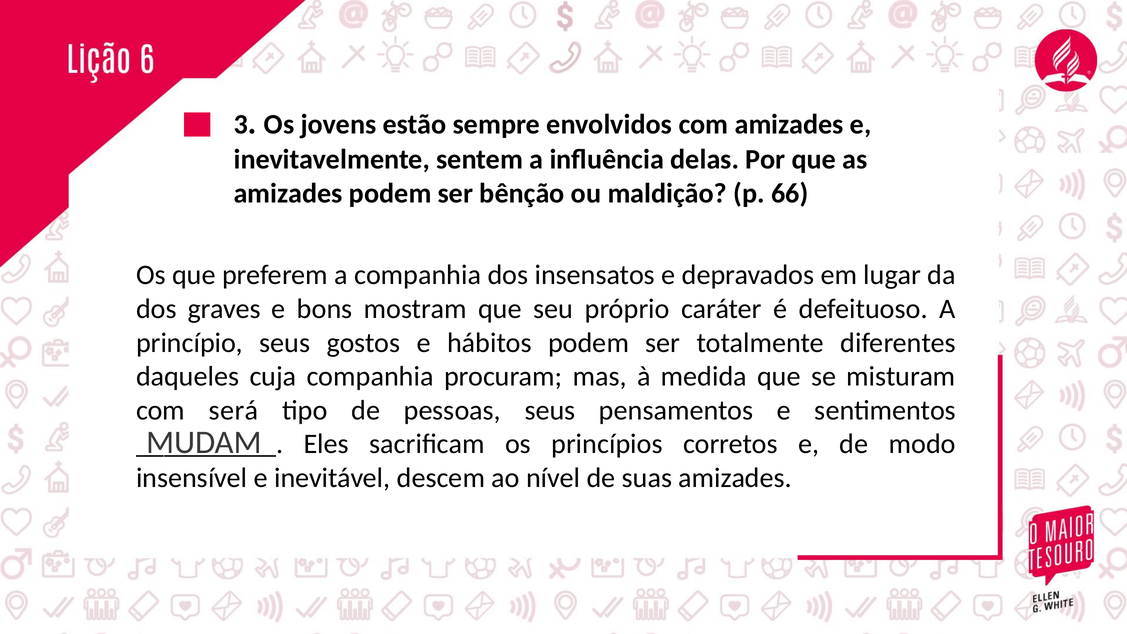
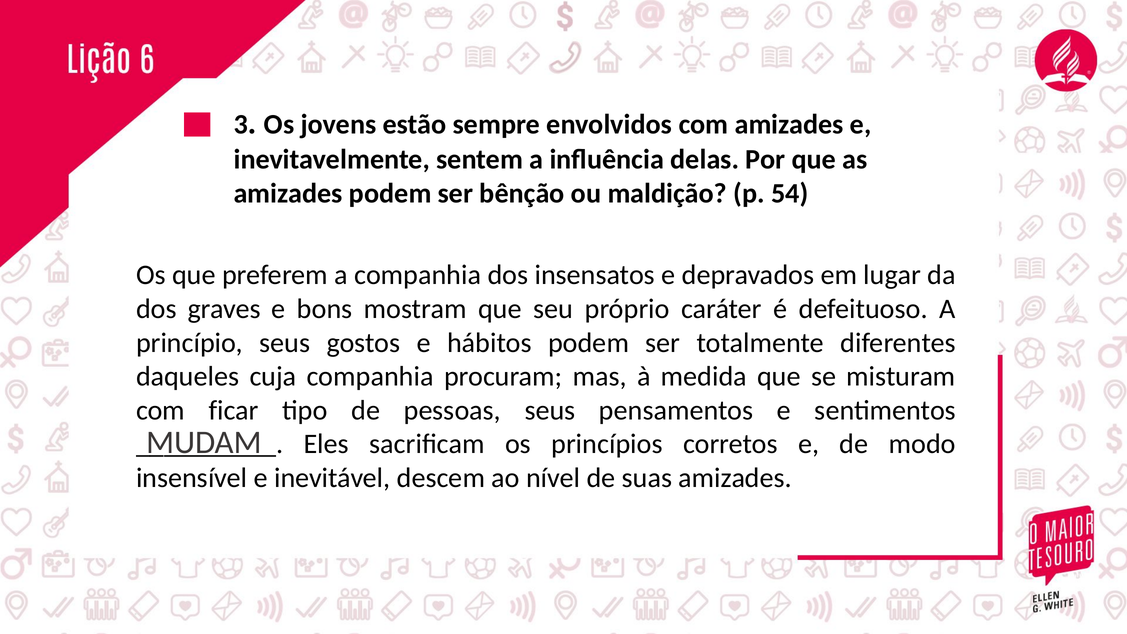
66: 66 -> 54 (790, 193)
será: será -> ficar (234, 410)
